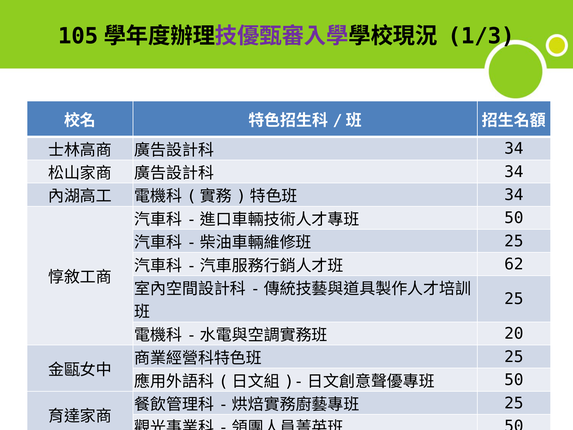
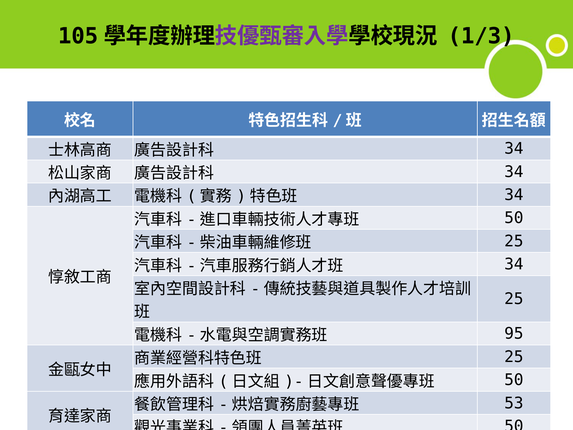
62: 62 -> 34 (514, 264)
20: 20 -> 95 (514, 334)
25: 25 -> 53 (514, 403)
